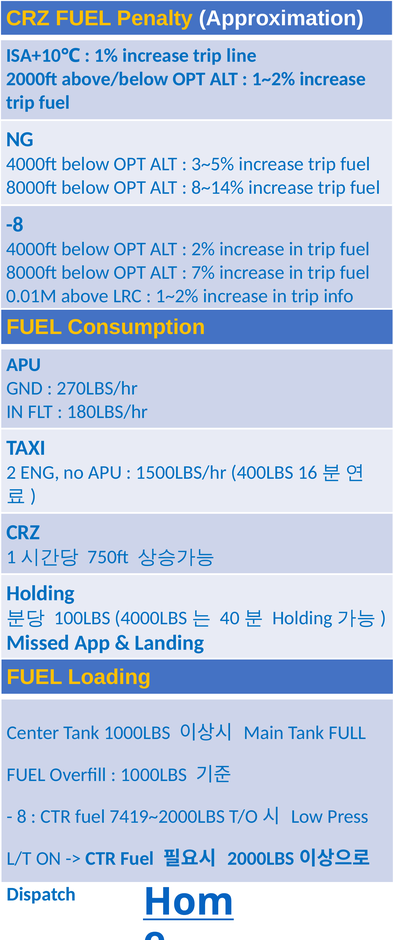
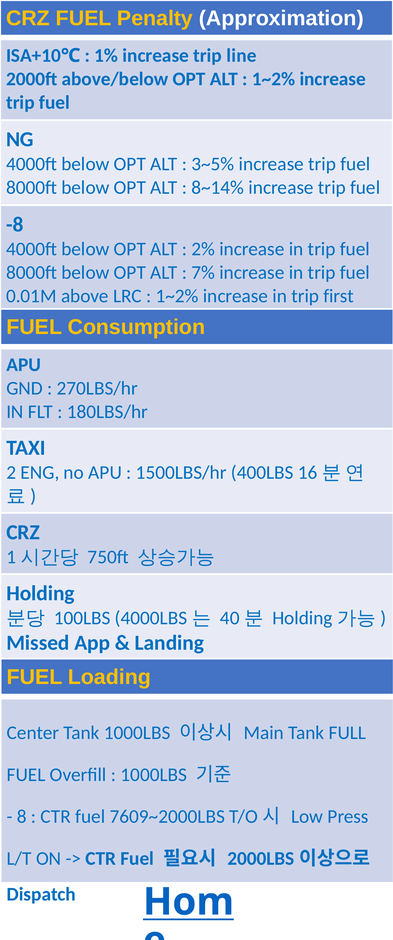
info: info -> first (339, 296)
7419~2000LBS: 7419~2000LBS -> 7609~2000LBS (167, 817)
